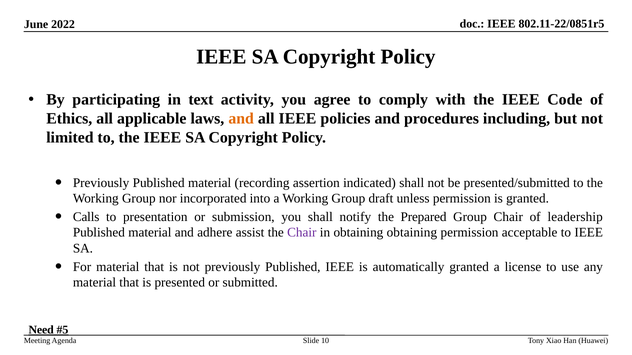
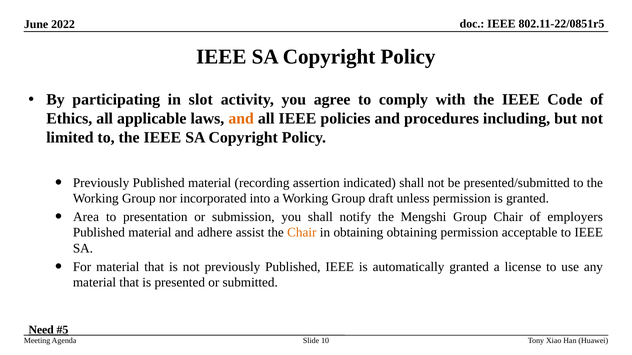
text: text -> slot (201, 100)
Calls: Calls -> Area (86, 217)
Prepared: Prepared -> Mengshi (423, 217)
leadership: leadership -> employers (575, 217)
Chair colour: purple -> orange (302, 233)
